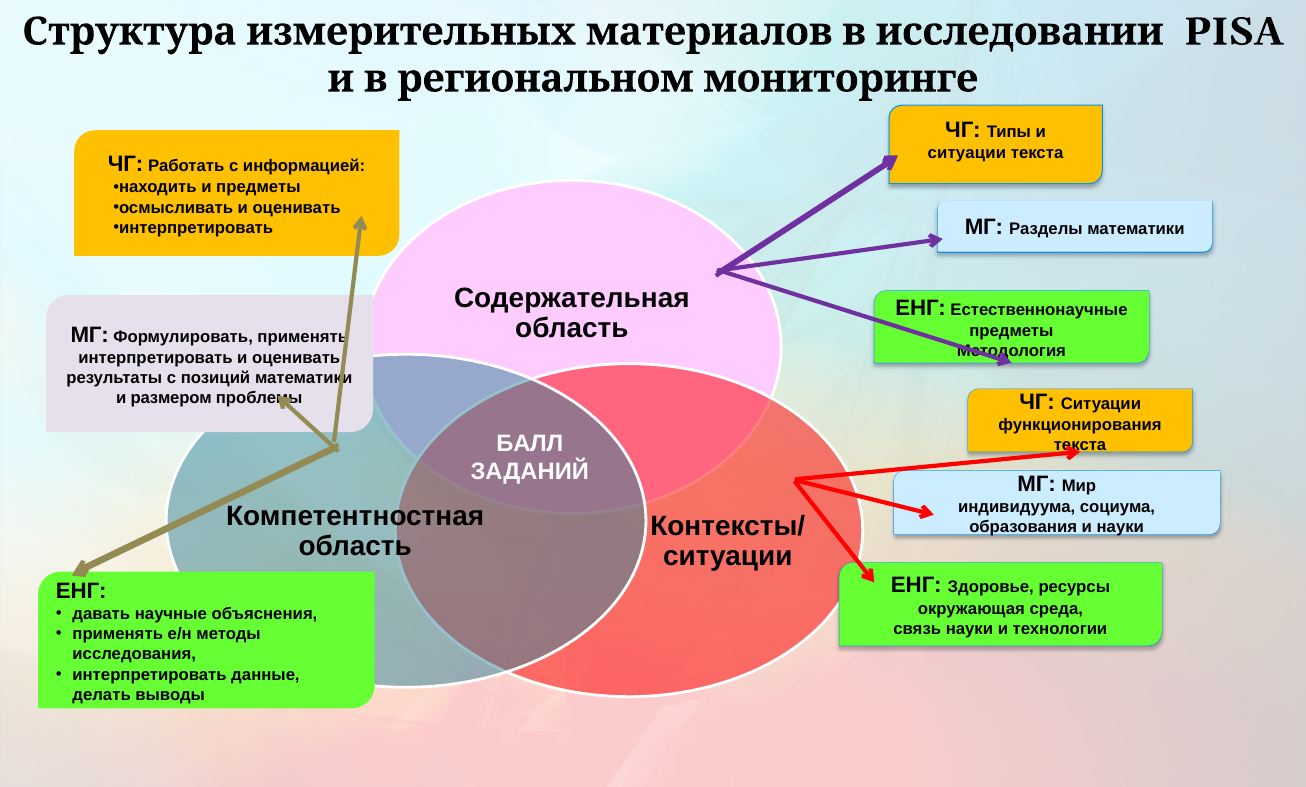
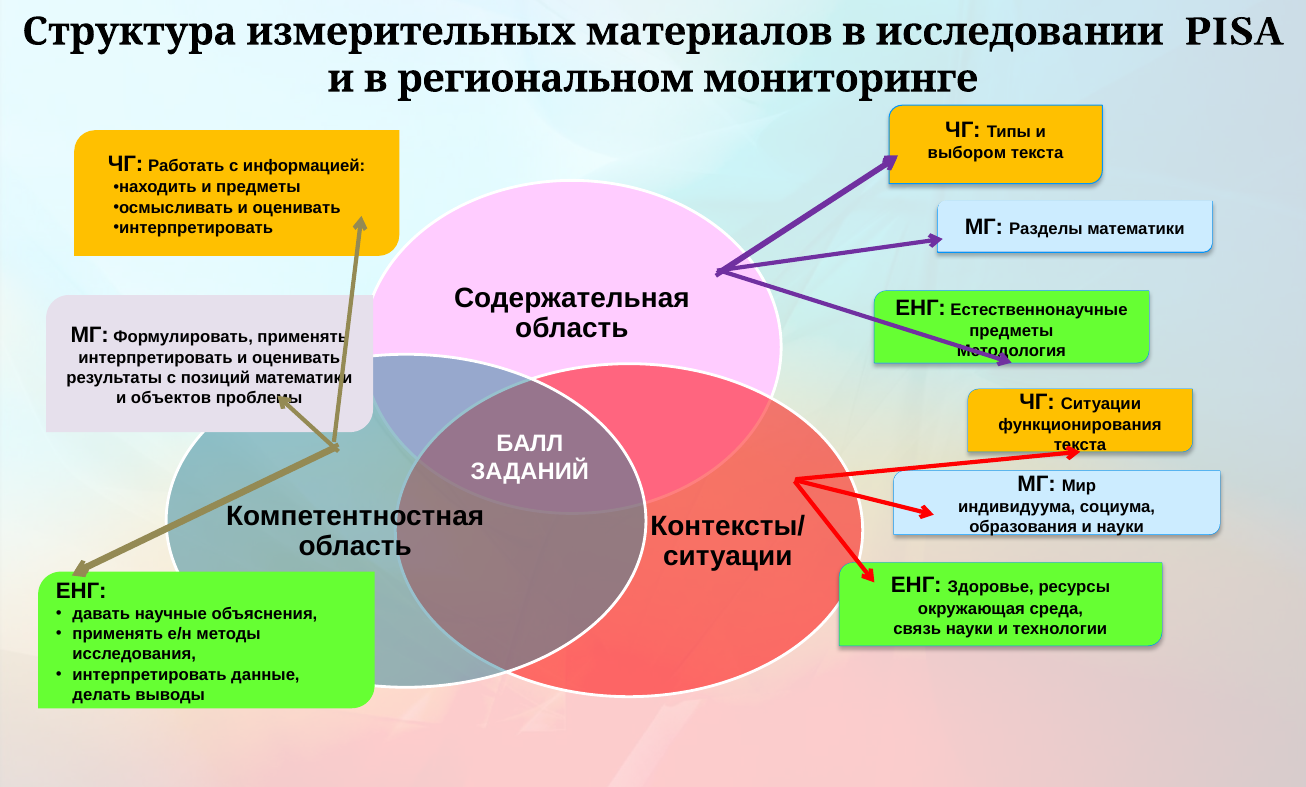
ситуации: ситуации -> выбором (967, 153)
размером: размером -> объектов (171, 398)
